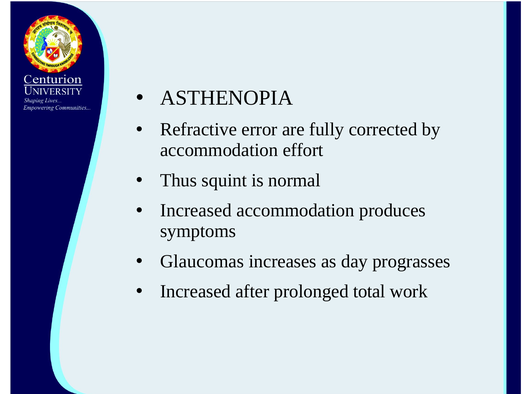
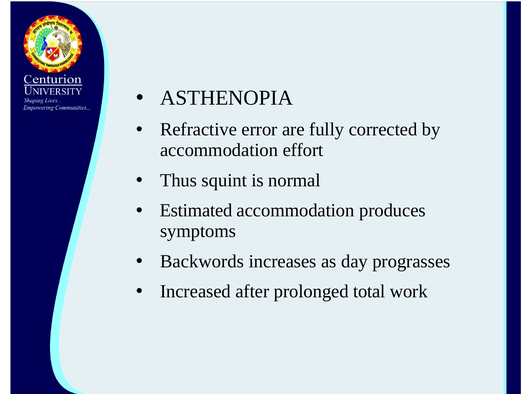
Increased: Increased -> Estimated (196, 210)
Glaucomas: Glaucomas -> Backwords (202, 261)
